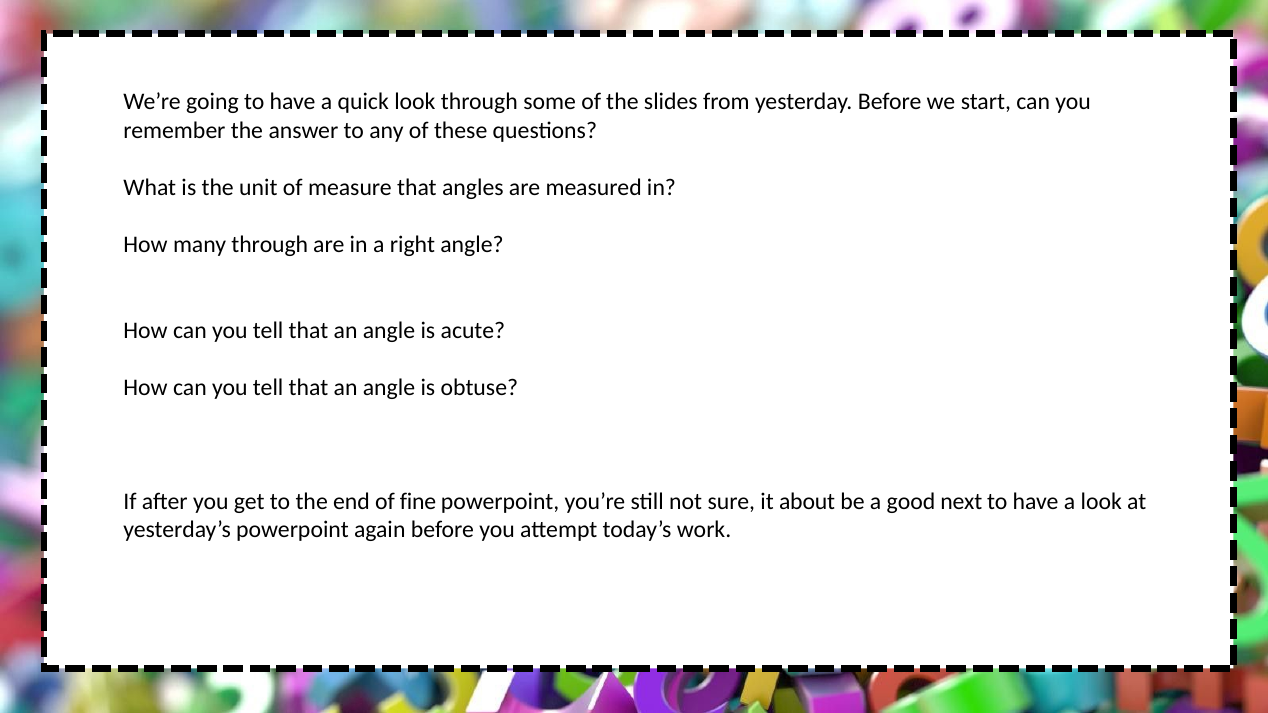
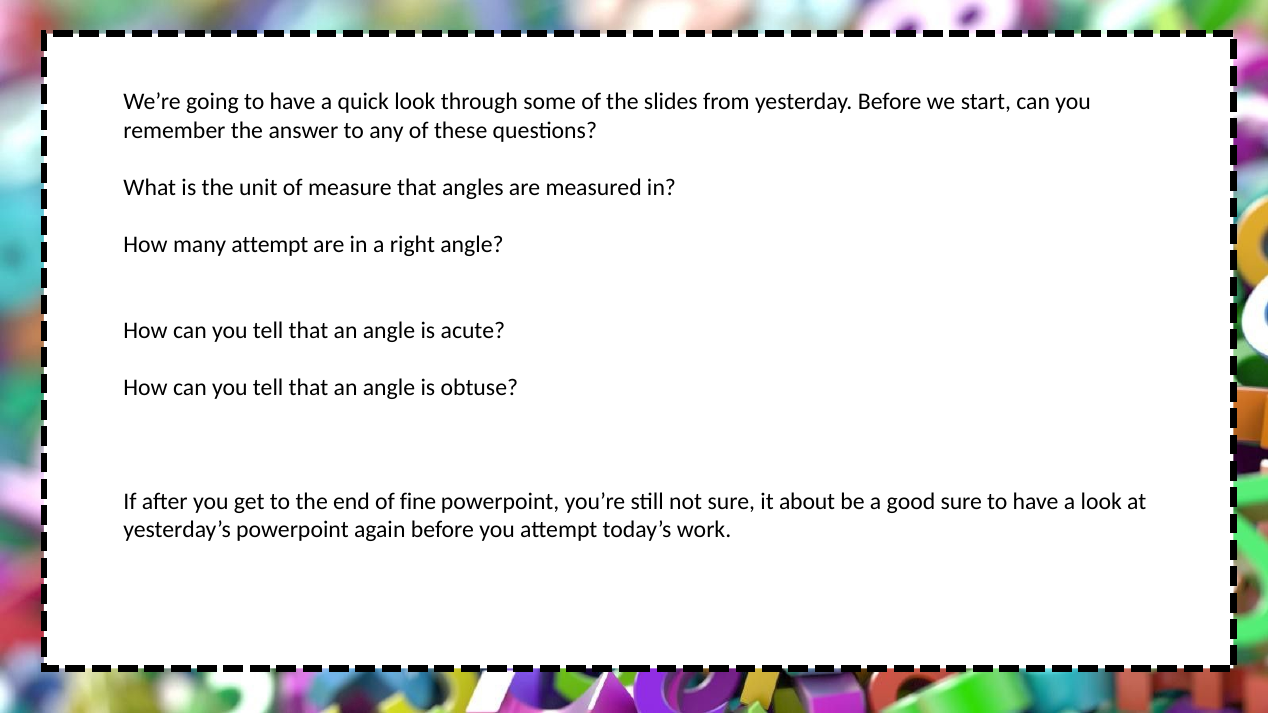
many through: through -> attempt (270, 245)
good next: next -> sure (961, 501)
